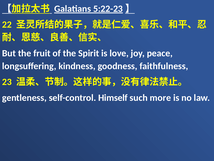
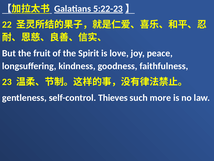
Himself: Himself -> Thieves (113, 97)
